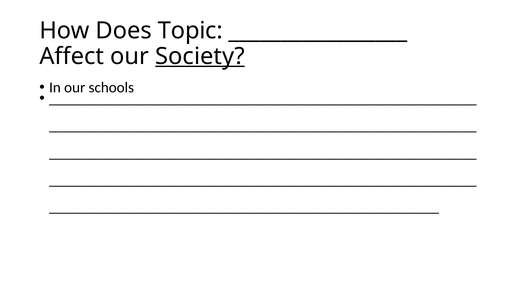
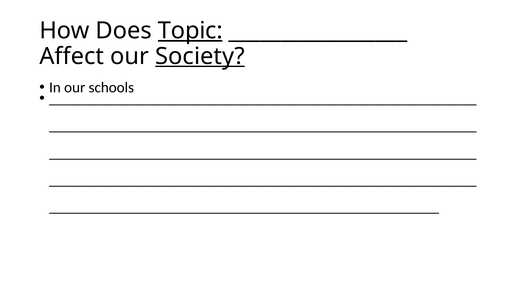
Topic underline: none -> present (190, 31)
